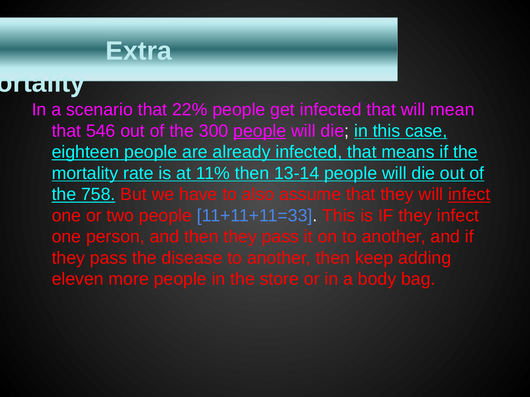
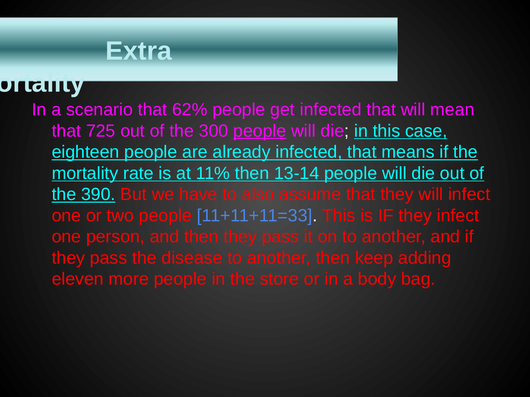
22%: 22% -> 62% (190, 110)
546: 546 -> 725 (101, 131)
758: 758 -> 390 (98, 195)
infect underline: present -> none (469, 195)
